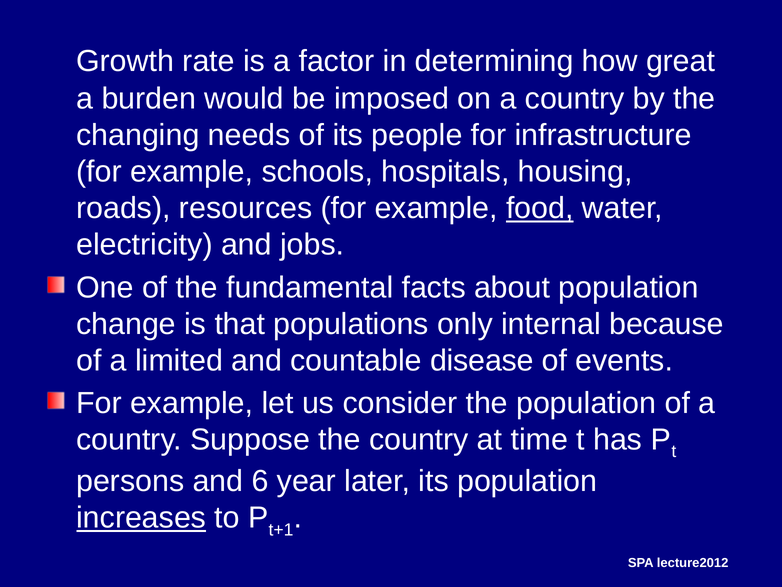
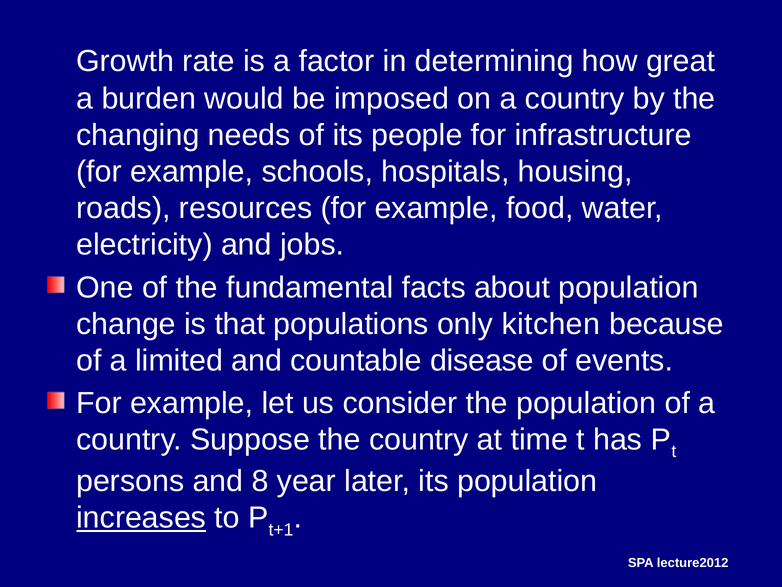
food underline: present -> none (540, 208)
internal: internal -> kitchen (551, 324)
6: 6 -> 8 (260, 481)
